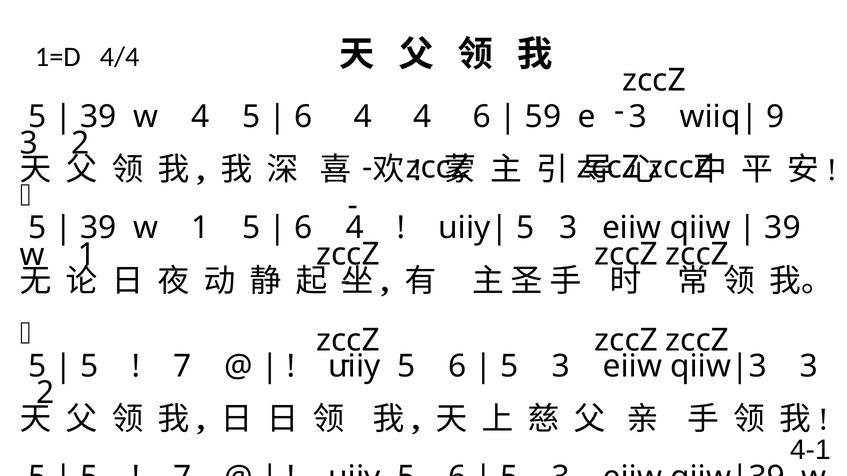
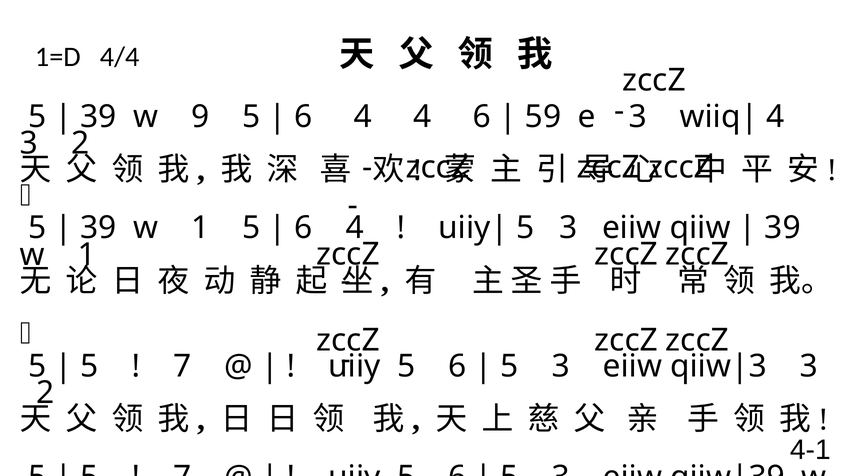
w 4: 4 -> 9 (200, 117)
9: 9 -> 4 (775, 117)
